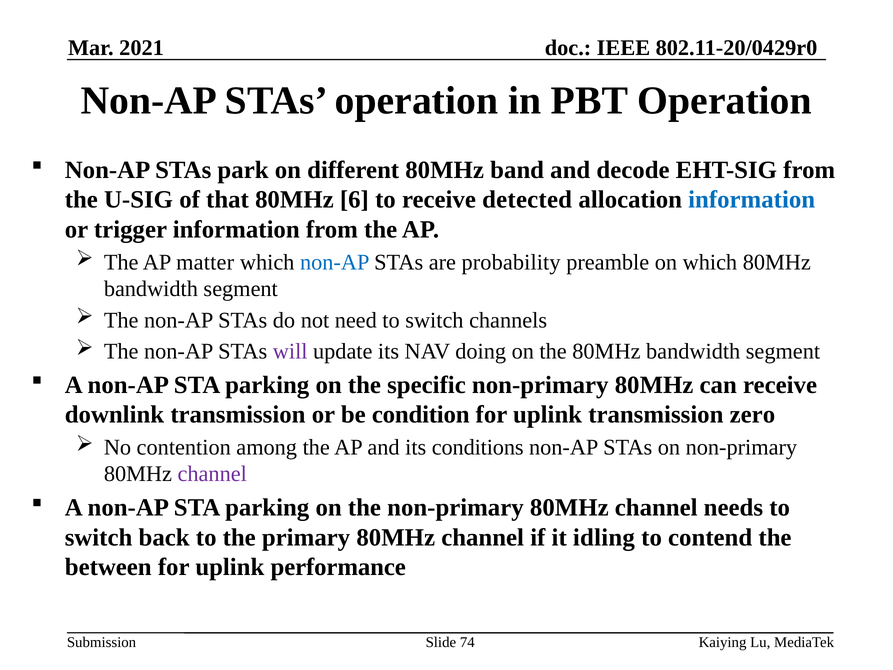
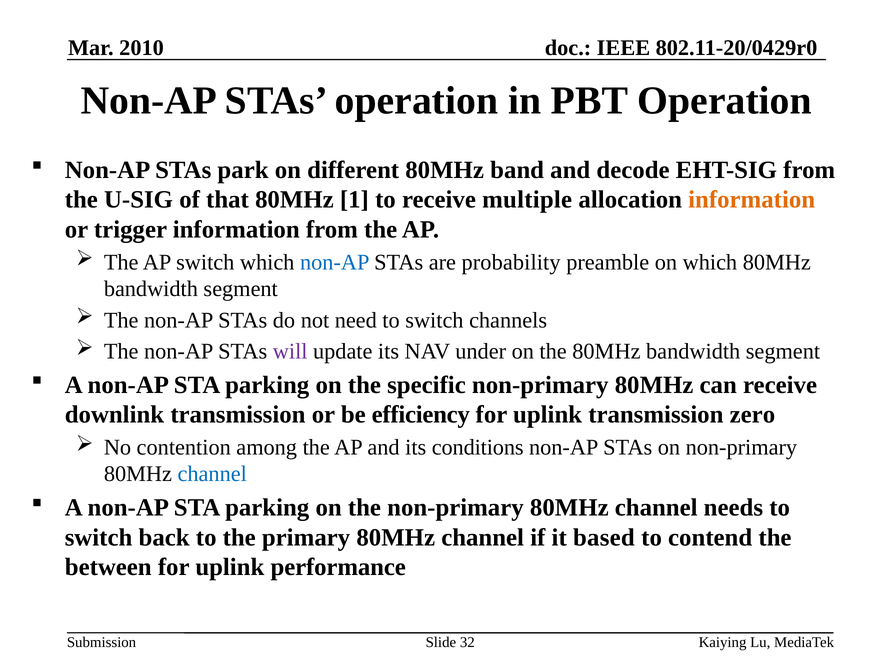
2021: 2021 -> 2010 (142, 48)
6: 6 -> 1 (354, 200)
detected: detected -> multiple (527, 200)
information colour: blue -> orange (752, 200)
AP matter: matter -> switch (205, 262)
doing: doing -> under (481, 351)
condition: condition -> efficiency (421, 415)
channel colour: purple -> blue (212, 474)
idling: idling -> based (604, 537)
74: 74 -> 32 (467, 642)
